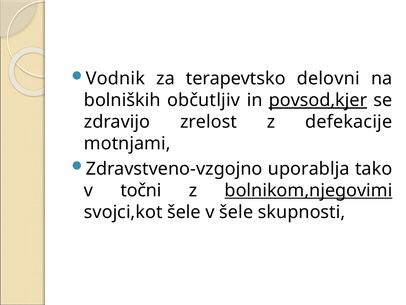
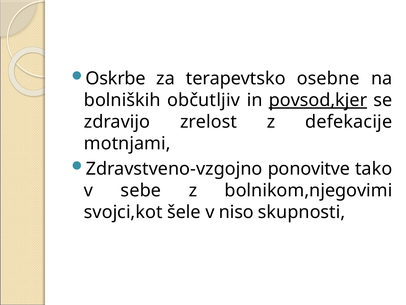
Vodnik: Vodnik -> Oskrbe (116, 78)
delovni: delovni -> osebne (328, 78)
uporablja: uporablja -> ponovitve (309, 168)
točni: točni -> sebe (141, 190)
bolnikom,njegovimi underline: present -> none (309, 190)
v šele: šele -> niso (236, 212)
